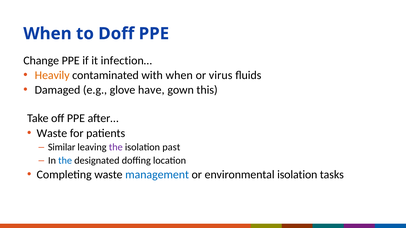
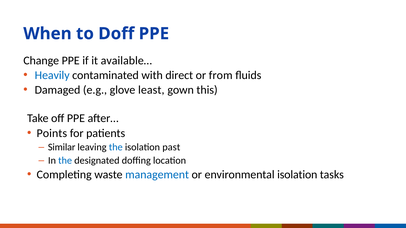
infection…: infection… -> available… (126, 61)
Heavily colour: orange -> blue (52, 75)
with when: when -> direct (179, 75)
virus: virus -> from (221, 75)
have: have -> least (151, 90)
Waste: Waste -> Points (52, 133)
the colour: purple -> blue (116, 148)
